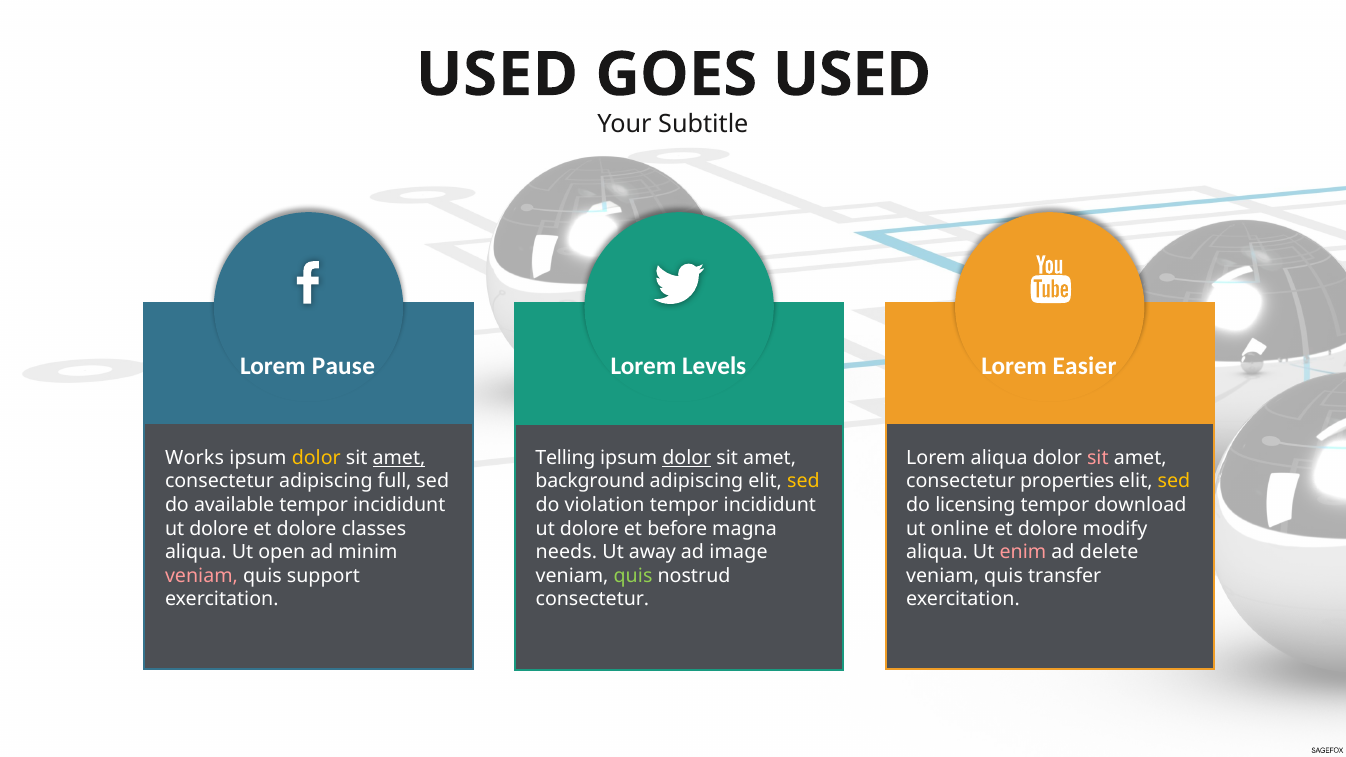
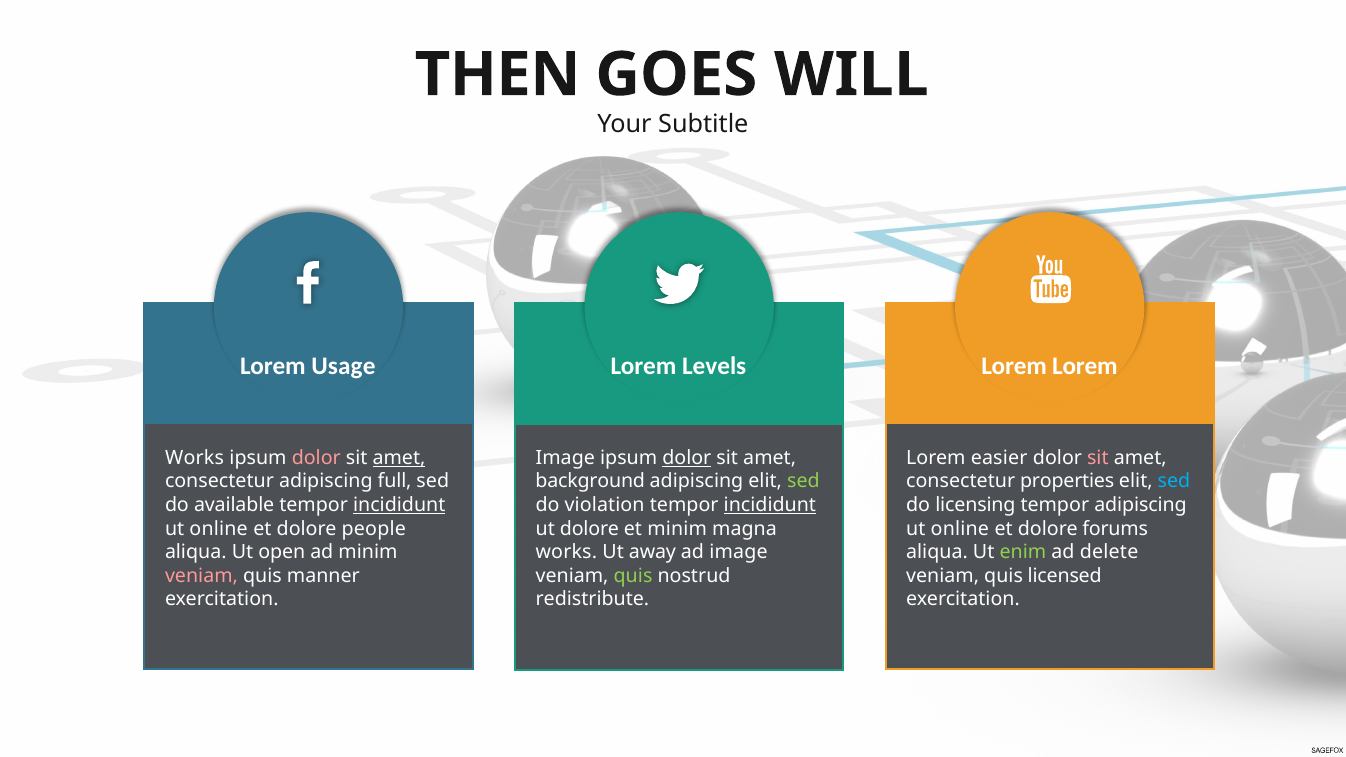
USED: USED -> THEN (498, 75)
USED: USED -> WILL (851, 75)
Pause: Pause -> Usage (343, 366)
Easier: Easier -> Lorem (1085, 366)
dolor colour: yellow -> pink (316, 458)
Telling: Telling -> Image (565, 458)
Lorem aliqua: aliqua -> easier (999, 458)
sed colour: yellow -> light green (803, 482)
sed colour: yellow -> light blue (1174, 482)
incididunt underline: none -> present (399, 505)
incididunt underline: none -> present (770, 505)
tempor download: download -> adipiscing (1141, 505)
dolore: dolore -> online (219, 529)
classes: classes -> people (374, 529)
et before: before -> minim (677, 529)
modify: modify -> forums (1115, 529)
needs: needs -> works (566, 552)
enim colour: pink -> light green (1023, 552)
support: support -> manner (323, 576)
transfer: transfer -> licensed (1065, 576)
consectetur: consectetur -> redistribute (592, 599)
